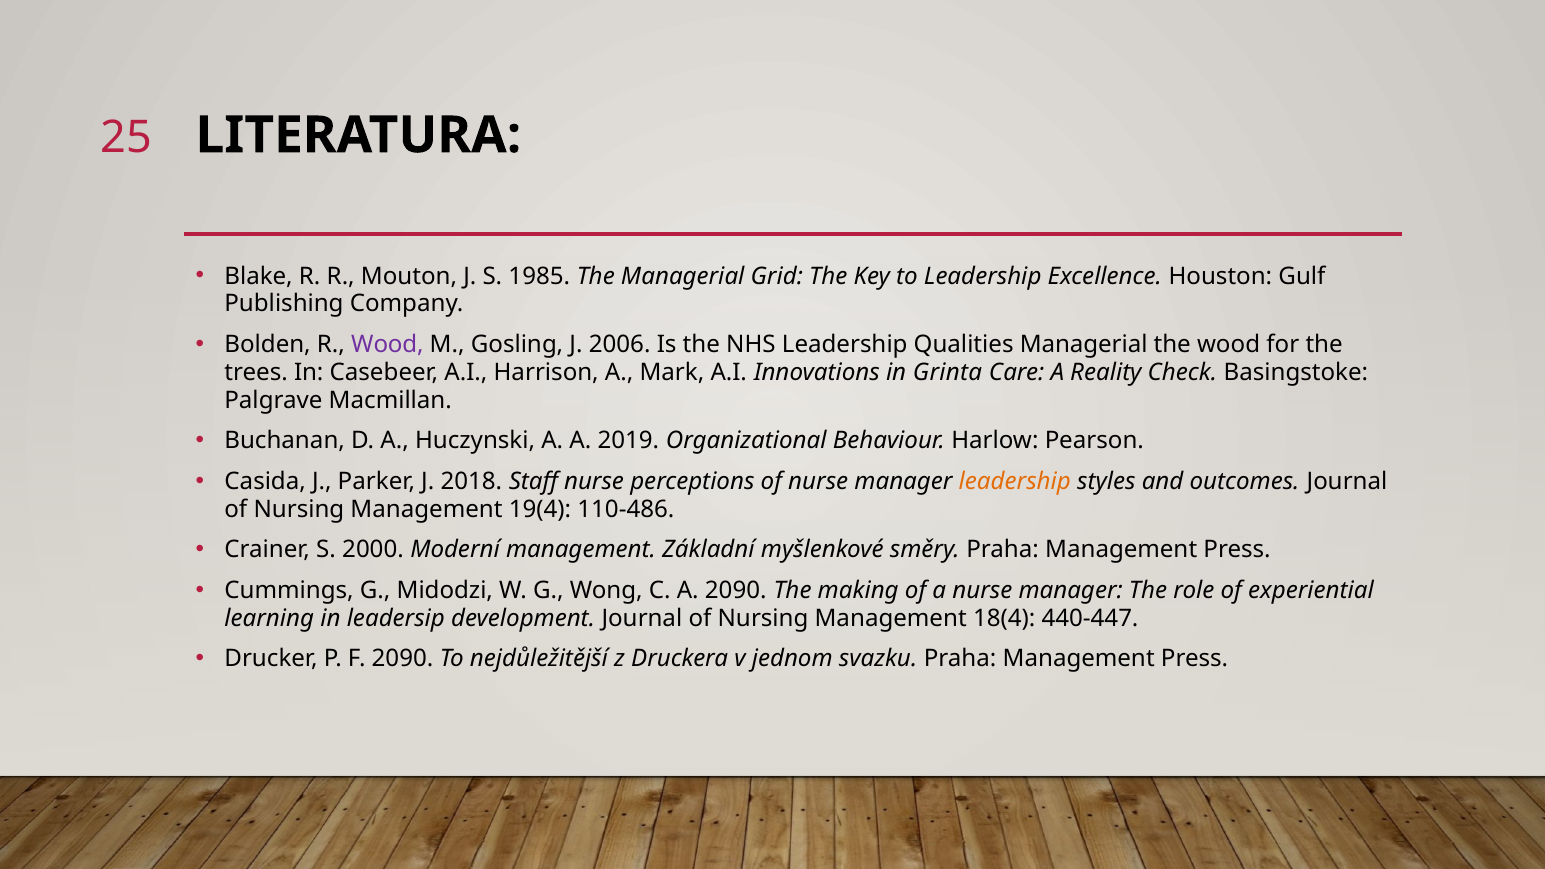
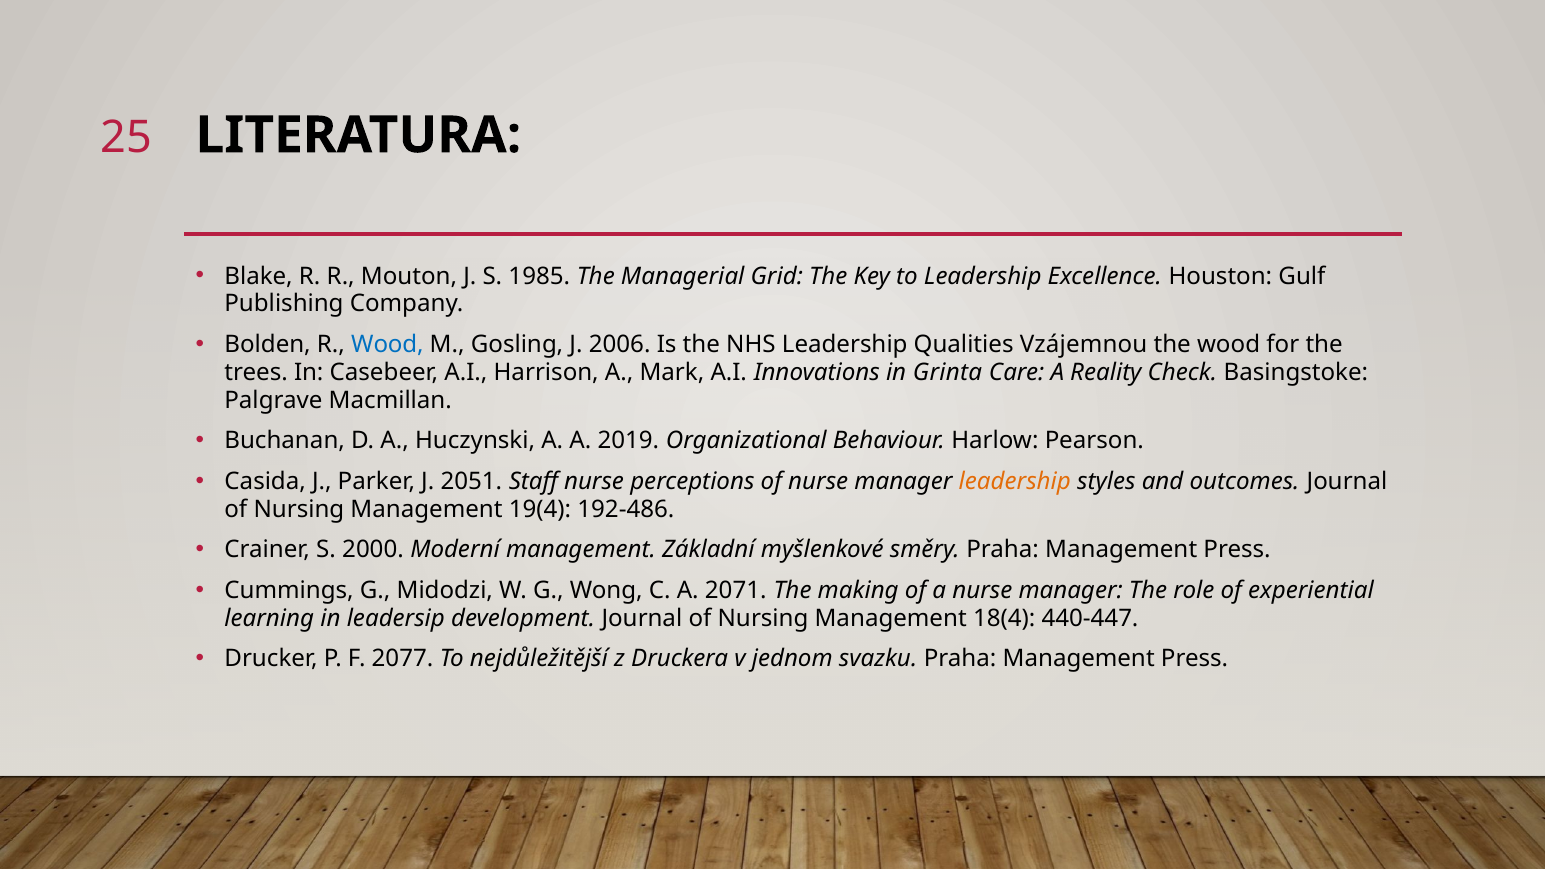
Wood colour: purple -> blue (387, 345)
Qualities Managerial: Managerial -> Vzájemnou (1084, 345)
2018: 2018 -> 2051 (471, 481)
110-486: 110-486 -> 192-486 (626, 509)
A 2090: 2090 -> 2071 (736, 591)
F 2090: 2090 -> 2077 (403, 659)
